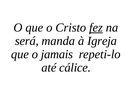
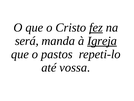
Igreja underline: none -> present (102, 41)
jamais: jamais -> pastos (57, 54)
cálice: cálice -> vossa (75, 67)
